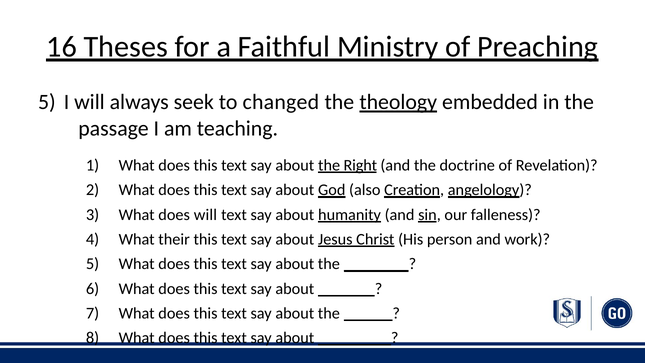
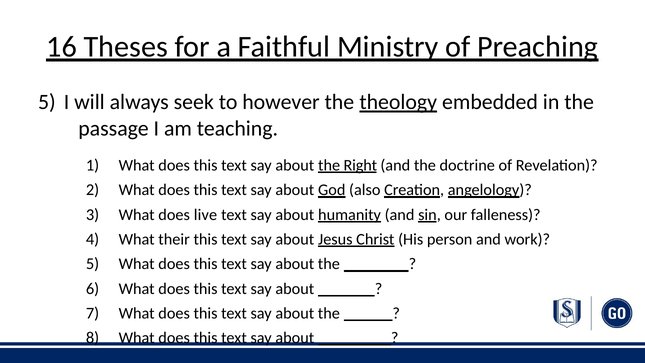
changed: changed -> however (281, 102)
does will: will -> live (205, 215)
